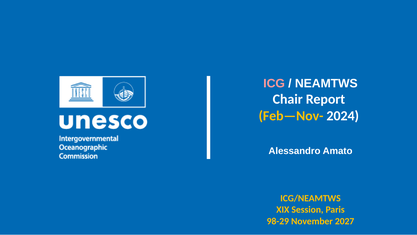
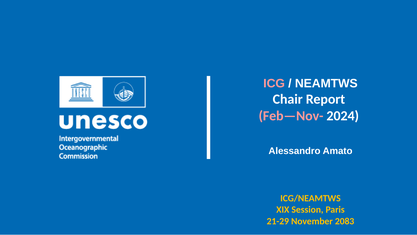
Feb—Nov- colour: yellow -> pink (291, 116)
98-29: 98-29 -> 21-29 (278, 221)
2027: 2027 -> 2083 (345, 221)
